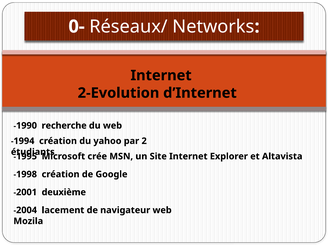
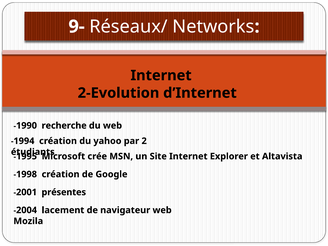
0-: 0- -> 9- (77, 27)
deuxième: deuxième -> présentes (64, 192)
